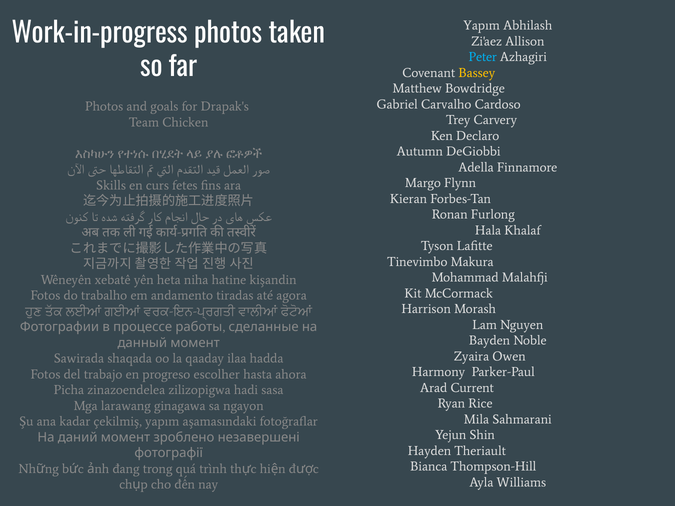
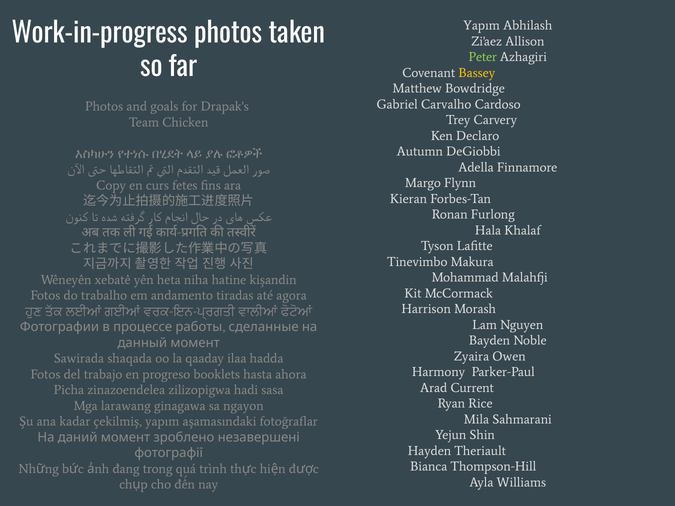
Peter colour: light blue -> light green (483, 57)
Skills: Skills -> Copy (111, 185)
escolher: escolher -> booklets (217, 374)
